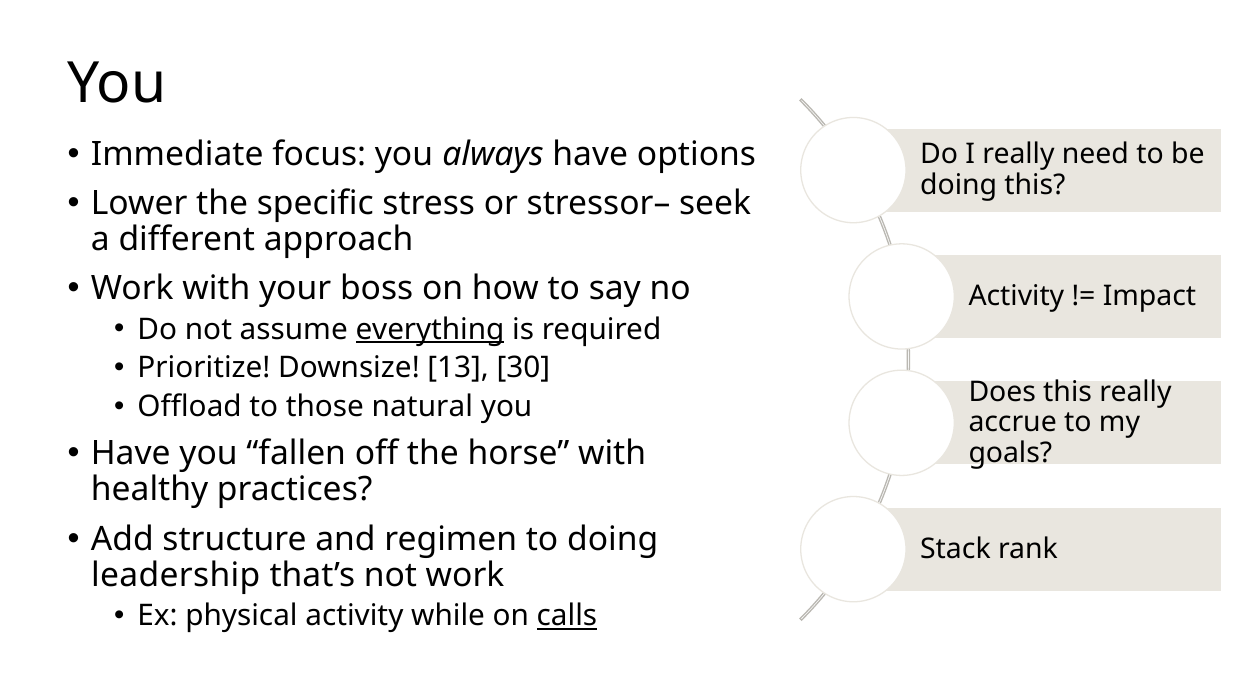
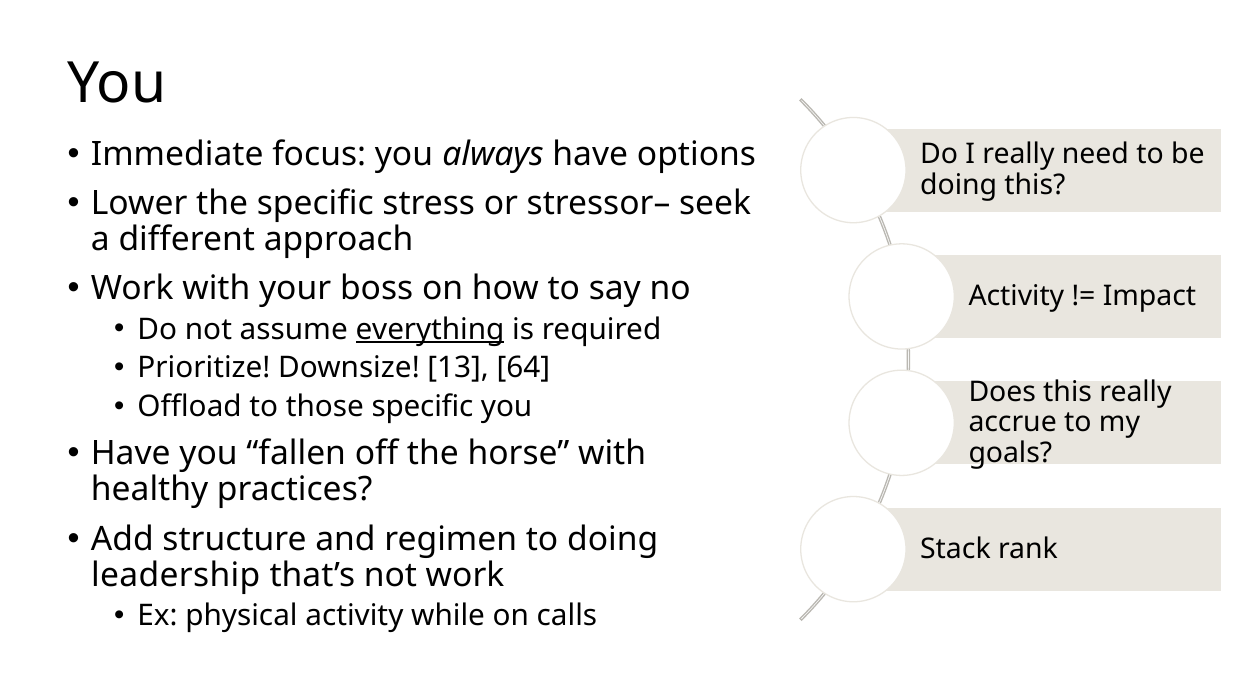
30: 30 -> 64 (523, 368)
those natural: natural -> specific (423, 407)
calls underline: present -> none (567, 616)
